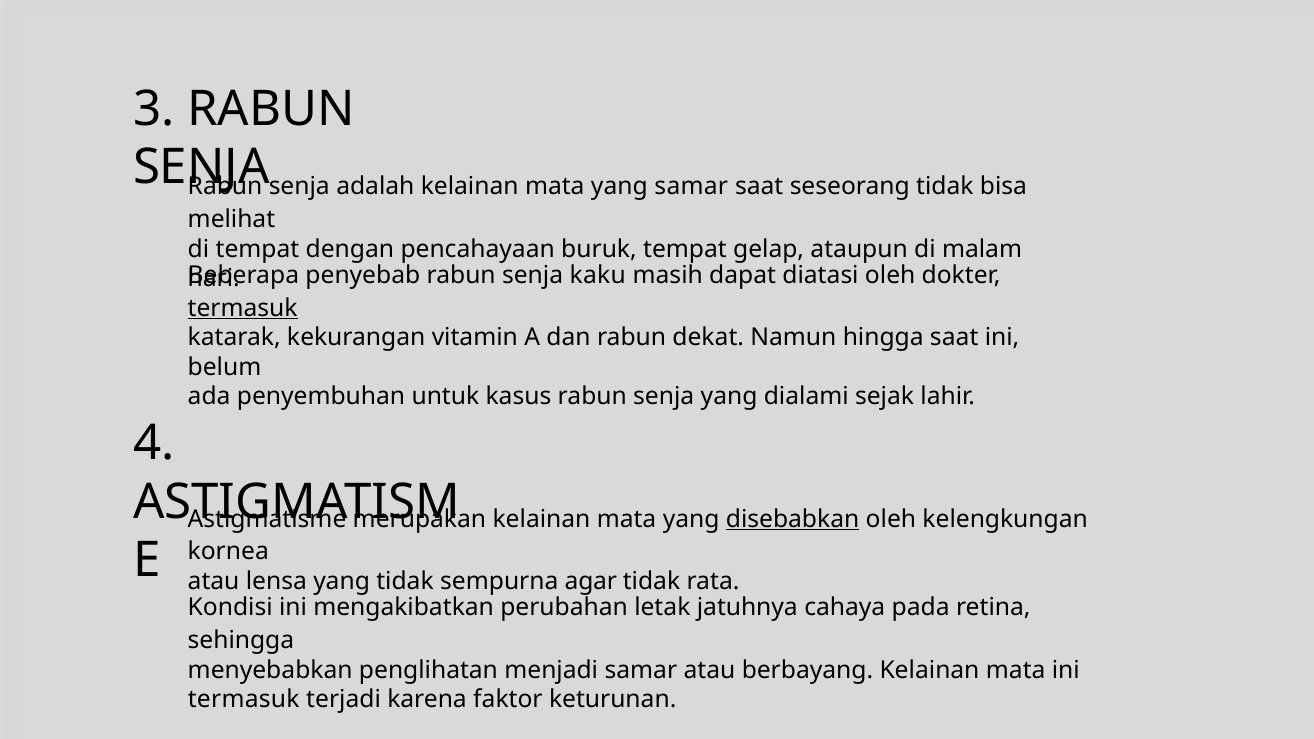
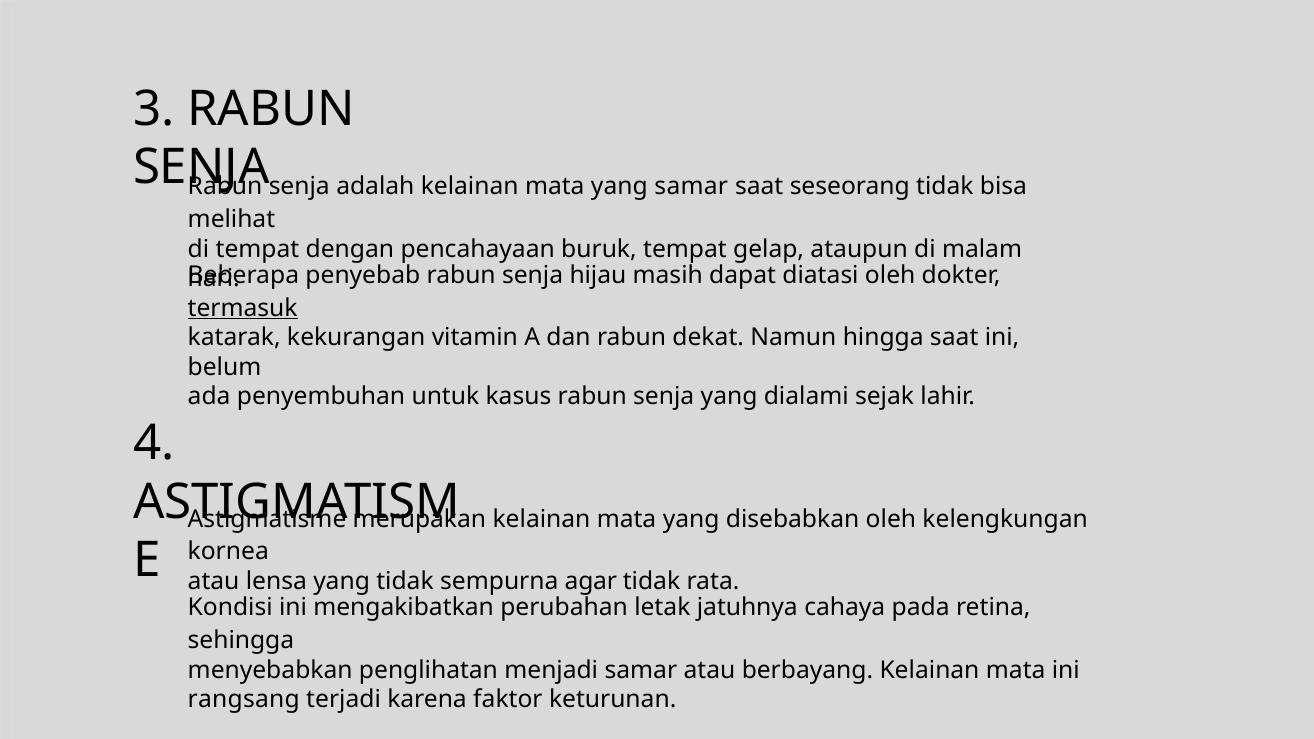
kaku: kaku -> hijau (598, 275)
disebabkan underline: present -> none (793, 519)
termasuk: termasuk -> rangsang (244, 700)
